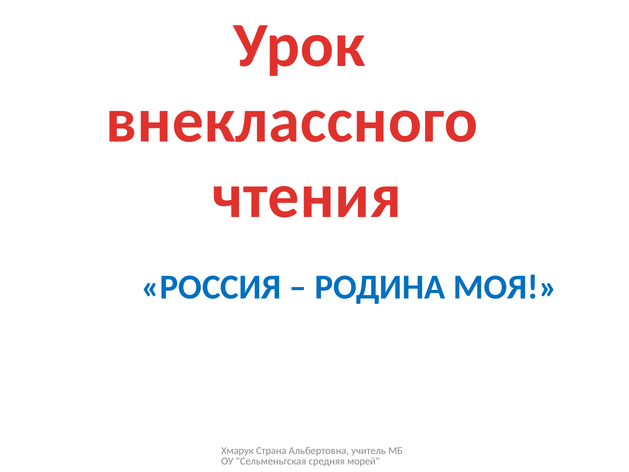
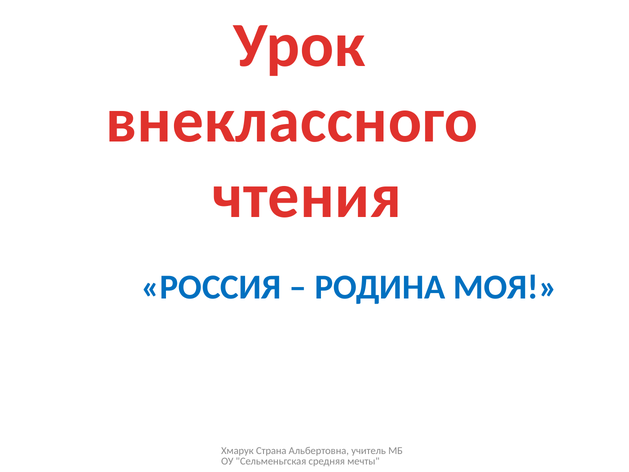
морей: морей -> мечты (363, 461)
